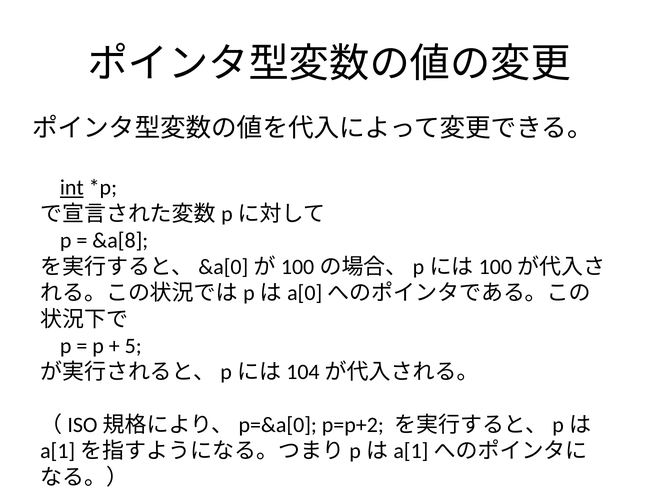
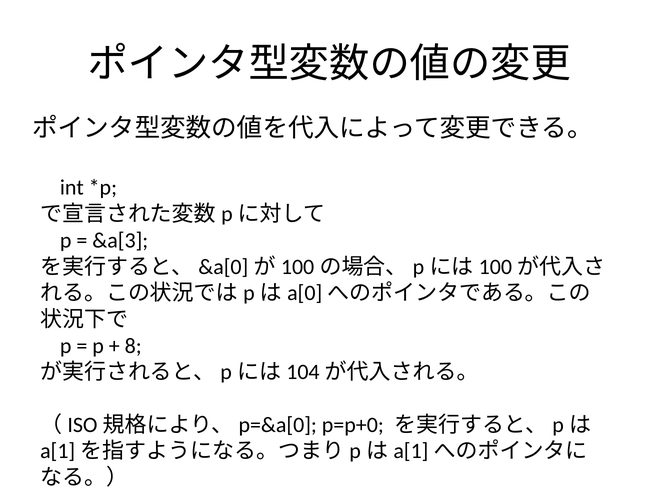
int underline: present -> none (72, 188)
&a[8: &a[8 -> &a[3 (120, 241)
5: 5 -> 8 (133, 346)
p=p+2: p=p+2 -> p=p+0 (353, 425)
